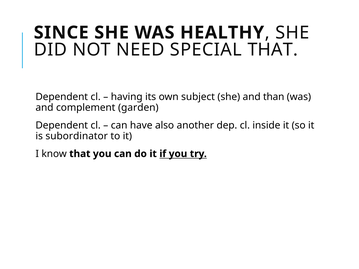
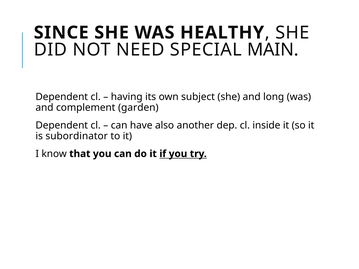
SPECIAL THAT: THAT -> MAIN (273, 50)
than: than -> long (274, 97)
